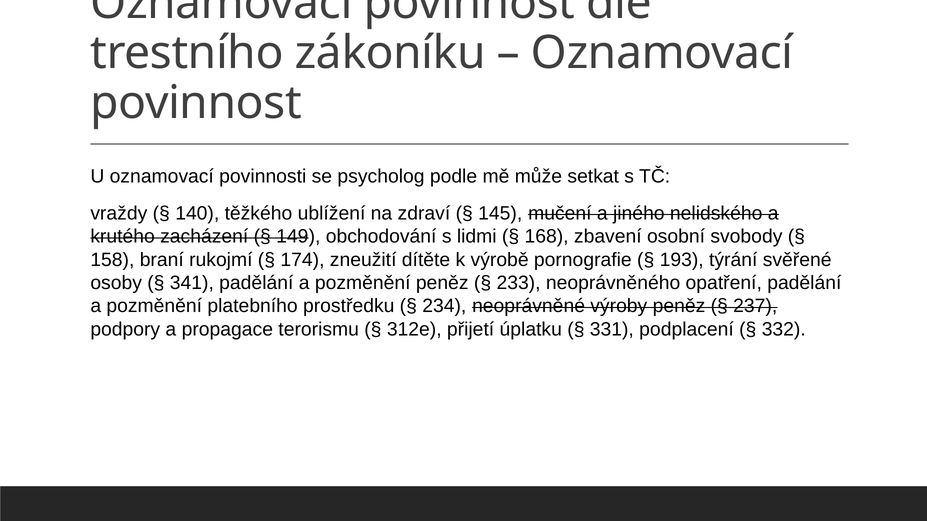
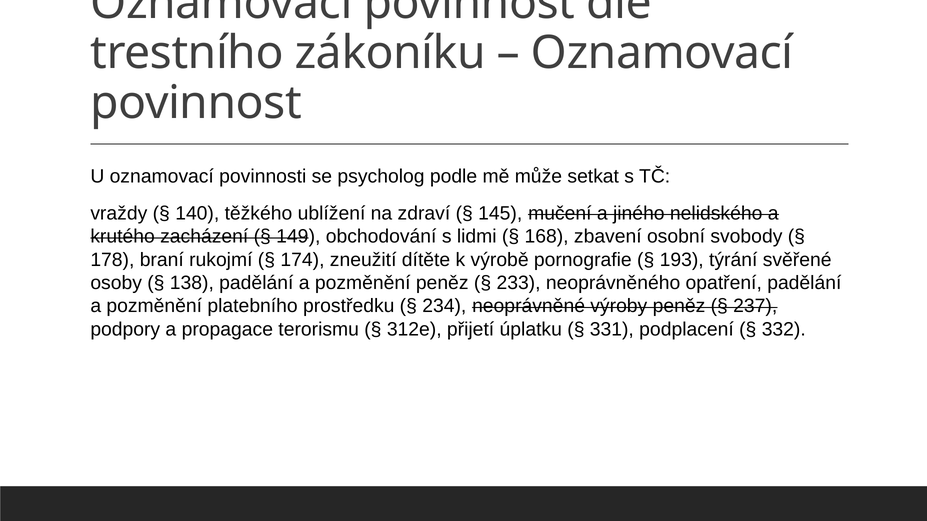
158: 158 -> 178 (112, 260)
341: 341 -> 138 (192, 283)
